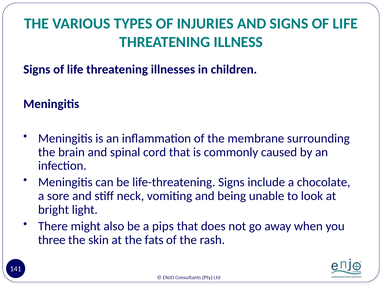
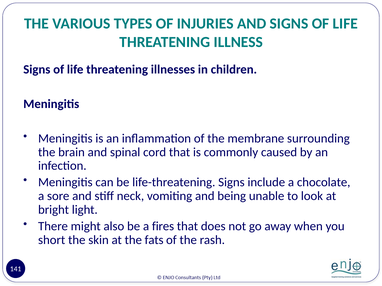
pips: pips -> fires (163, 227)
three: three -> short (52, 240)
